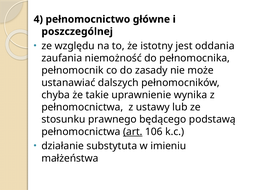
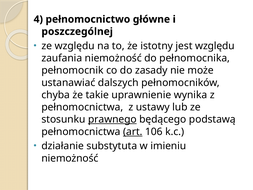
jest oddania: oddania -> względu (215, 46)
prawnego underline: none -> present (112, 119)
małżeństwa: małżeństwa -> niemożność (70, 158)
